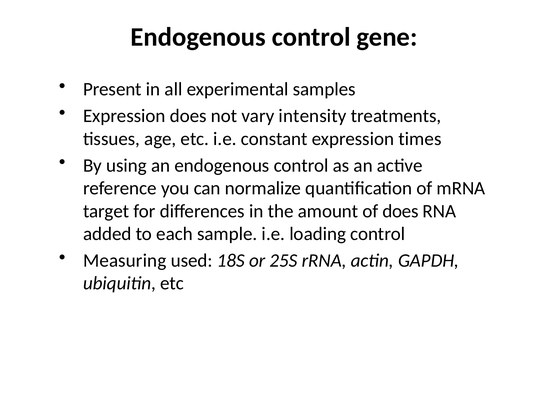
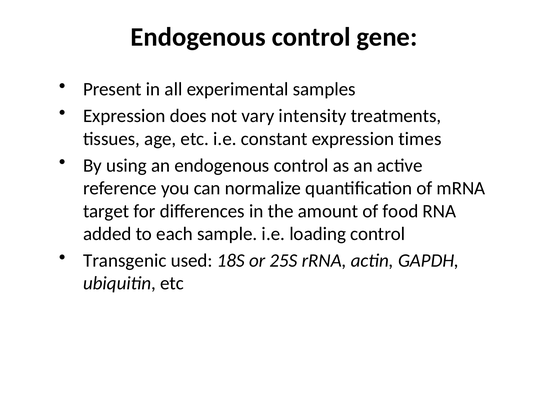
of does: does -> food (400, 211)
Measuring: Measuring -> Transgenic (125, 261)
